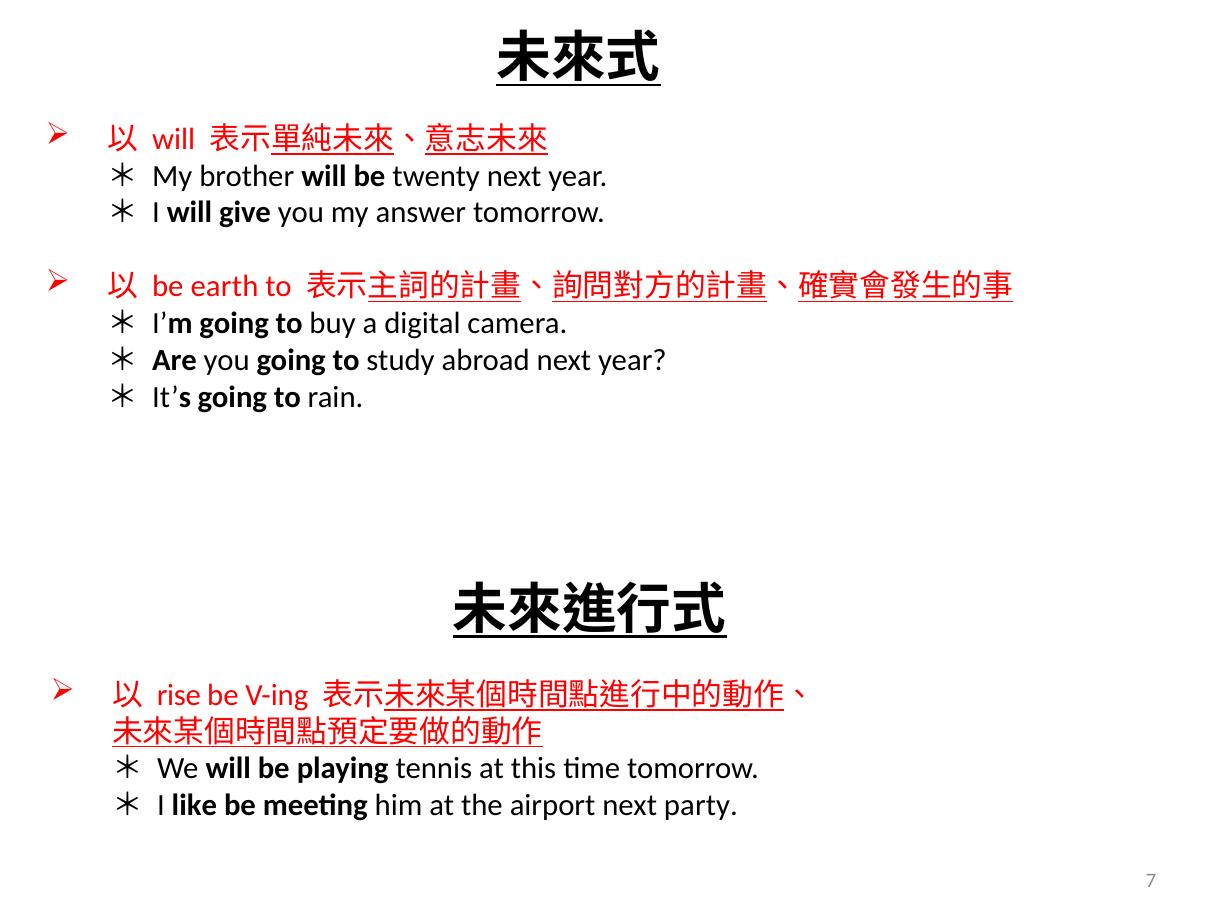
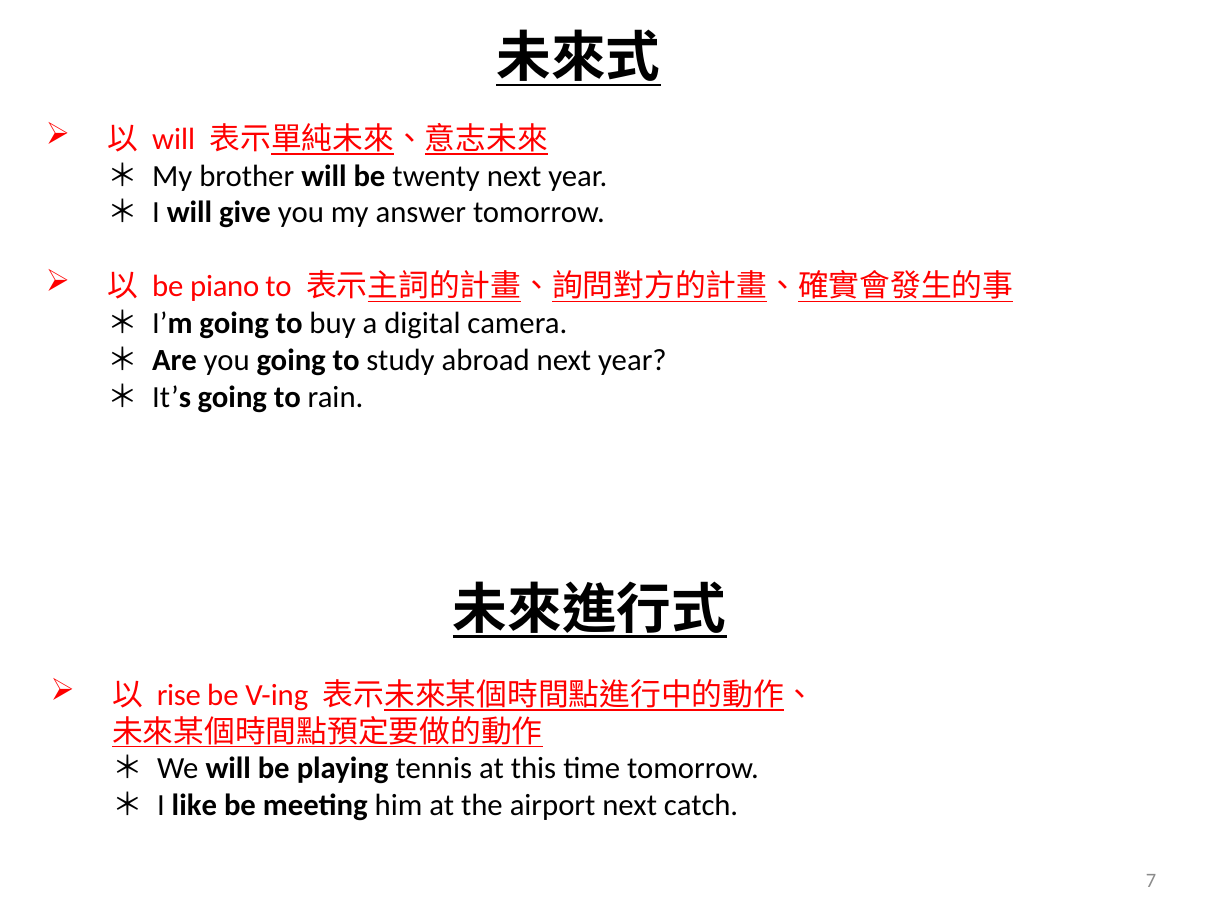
earth: earth -> piano (225, 287)
party: party -> catch (701, 806)
